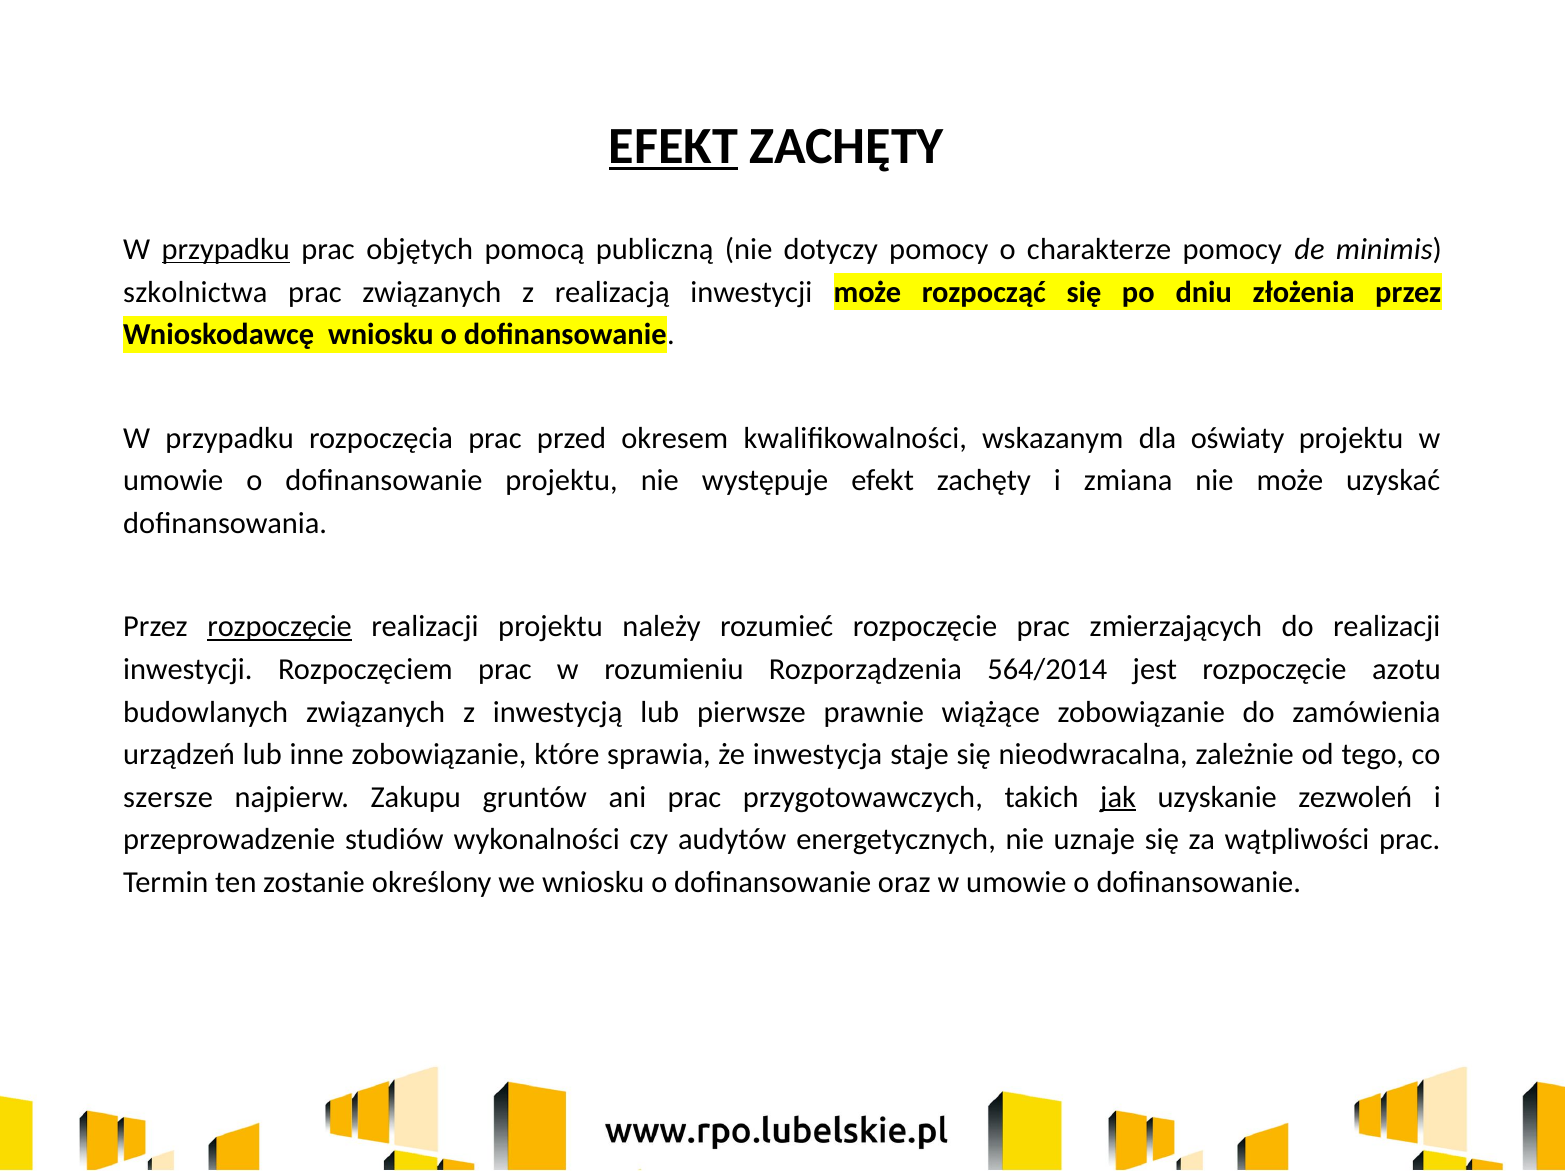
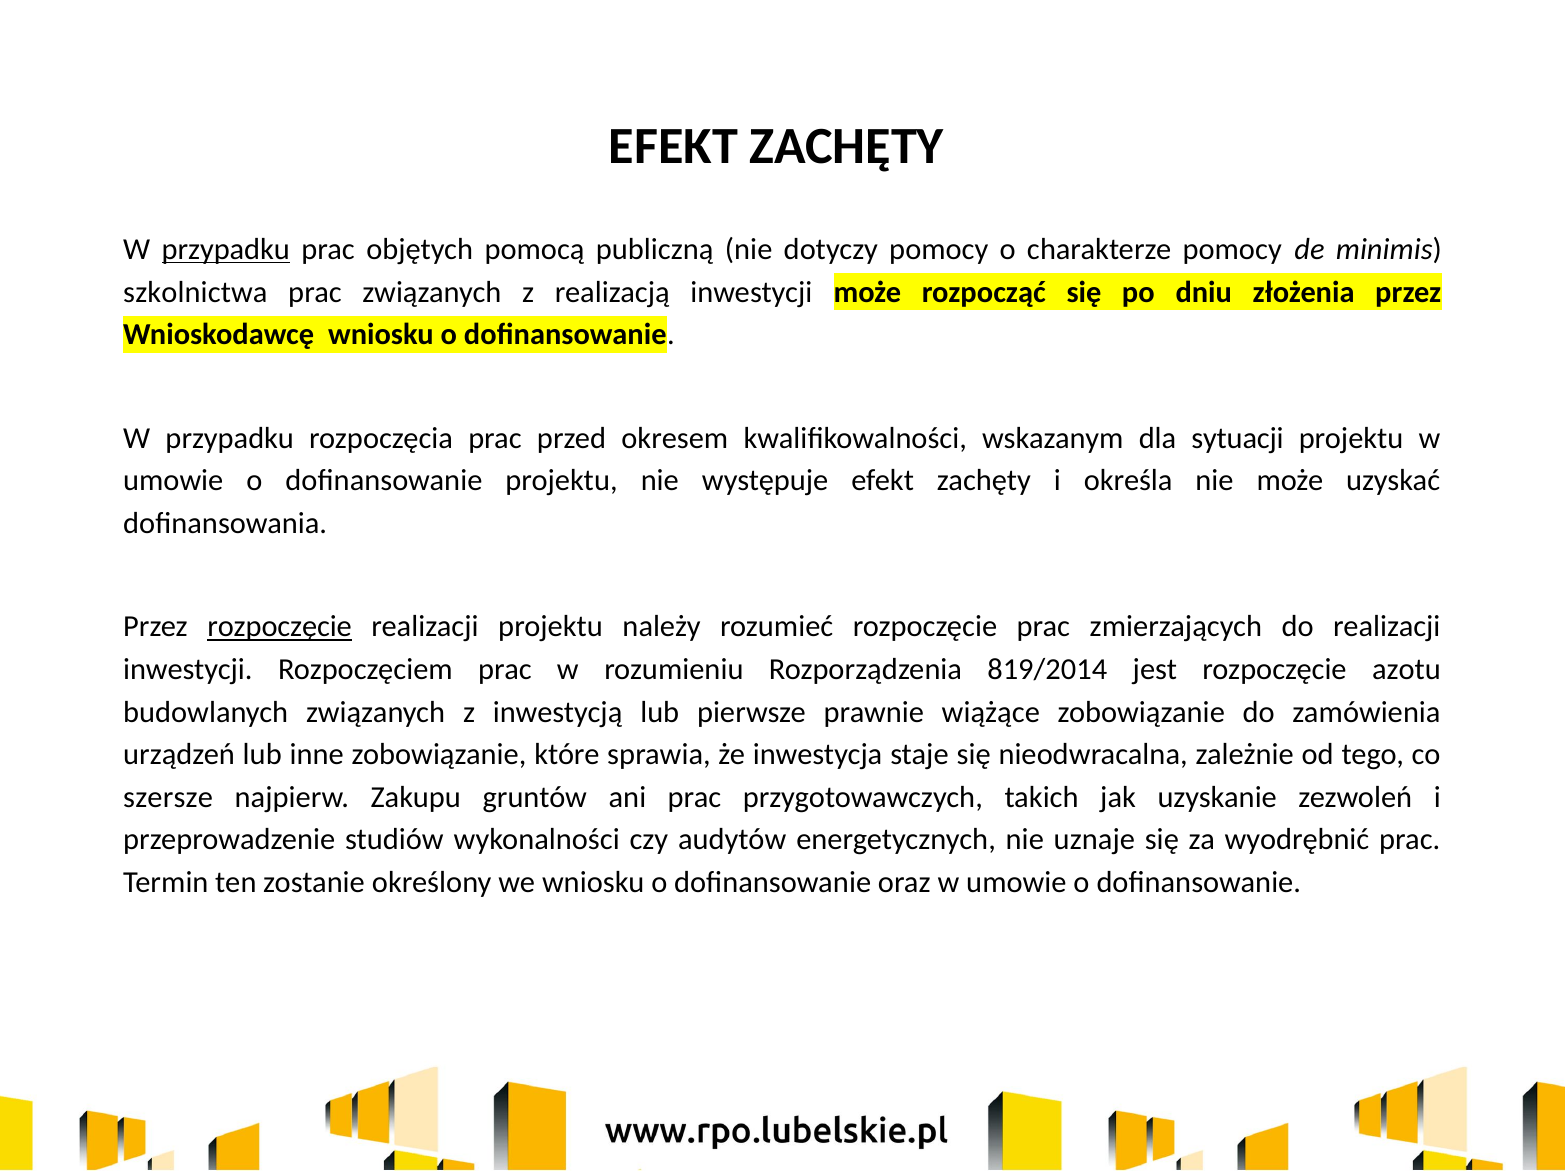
EFEKT underline: present -> none (673, 146)
oświaty: oświaty -> sytuacji (1238, 438)
zmiana: zmiana -> określa (1128, 481)
564/2014: 564/2014 -> 819/2014 (1047, 669)
jak underline: present -> none (1118, 797)
wątpliwości: wątpliwości -> wyodrębnić (1297, 840)
